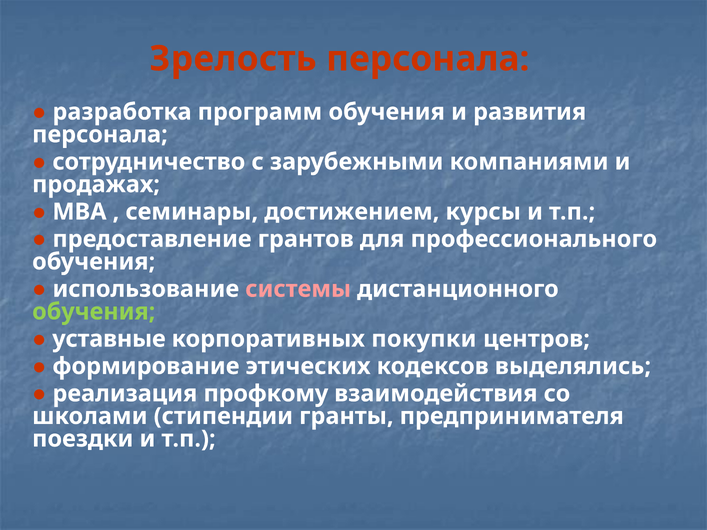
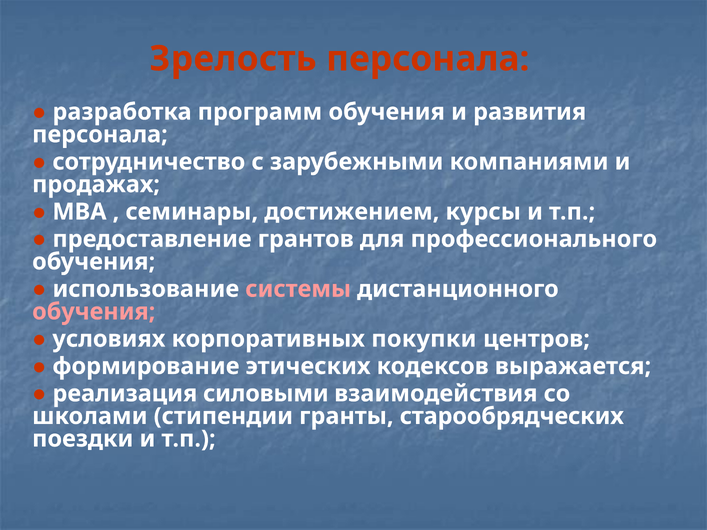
обучения colour: light green -> pink (94, 312)
уставные: уставные -> условиях (109, 339)
выделялись: выделялись -> выражается (573, 366)
профкому: профкому -> силовыми (266, 394)
предпринимателя: предпринимателя -> старообрядческих (512, 416)
